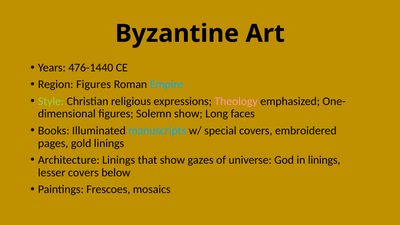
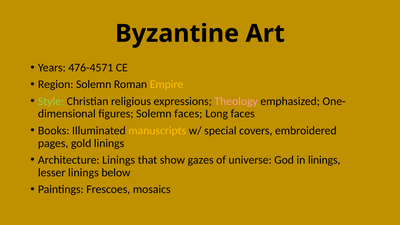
476-1440: 476-1440 -> 476-4571 (91, 68)
Region Figures: Figures -> Solemn (94, 84)
Empire colour: light blue -> yellow (167, 84)
Solemn show: show -> faces (188, 114)
manuscripts colour: light blue -> yellow (157, 131)
lesser covers: covers -> linings (83, 173)
